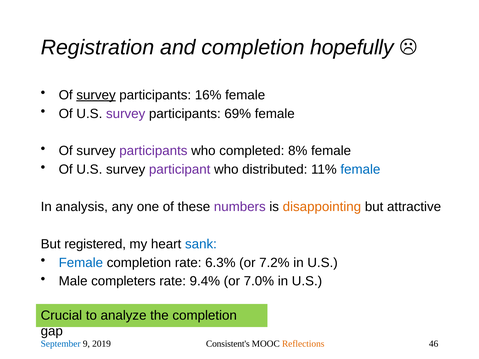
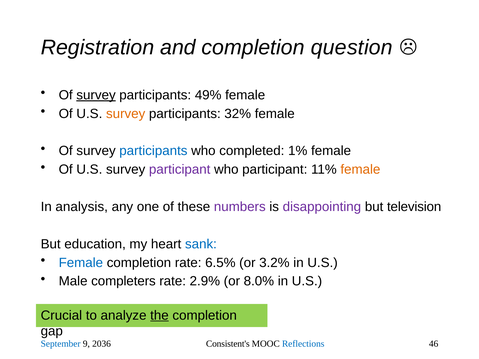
hopefully: hopefully -> question (352, 47)
16%: 16% -> 49% (208, 95)
survey colour: purple -> orange (126, 114)
69%: 69% -> 32% (238, 114)
participants colour: purple -> blue (153, 151)
8%: 8% -> 1% (298, 151)
who distributed: distributed -> participant (275, 170)
female colour: blue -> orange (360, 170)
disappointing colour: orange -> purple (322, 207)
attractive: attractive -> television (414, 207)
registered: registered -> education (95, 244)
6.3%: 6.3% -> 6.5% (220, 263)
7.2%: 7.2% -> 3.2% (274, 263)
9.4%: 9.4% -> 2.9% (205, 281)
7.0%: 7.0% -> 8.0% (259, 281)
the underline: none -> present (159, 315)
2019: 2019 -> 2036 (102, 344)
Reflections colour: orange -> blue (303, 344)
